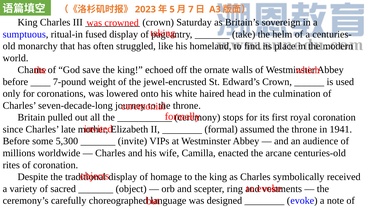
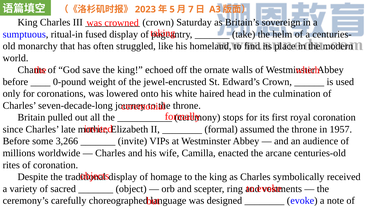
7-pound: 7-pound -> 0-pound (70, 82)
1941: 1941 -> 1957 (341, 129)
5,300: 5,300 -> 3,266 (67, 141)
